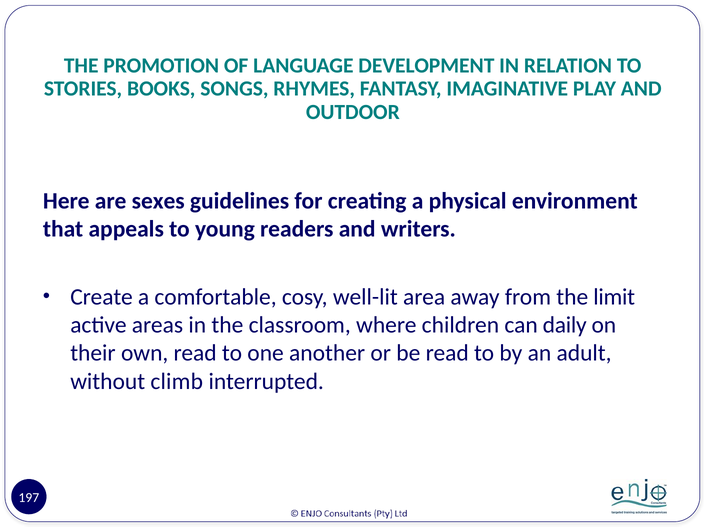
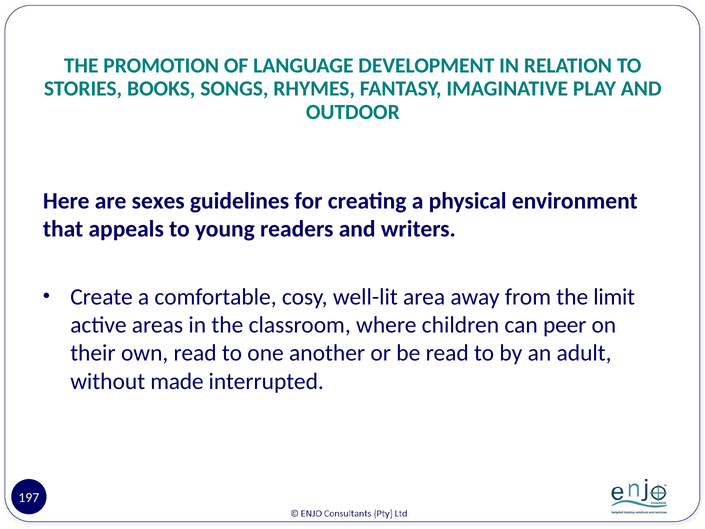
daily: daily -> peer (565, 325)
climb: climb -> made (177, 381)
